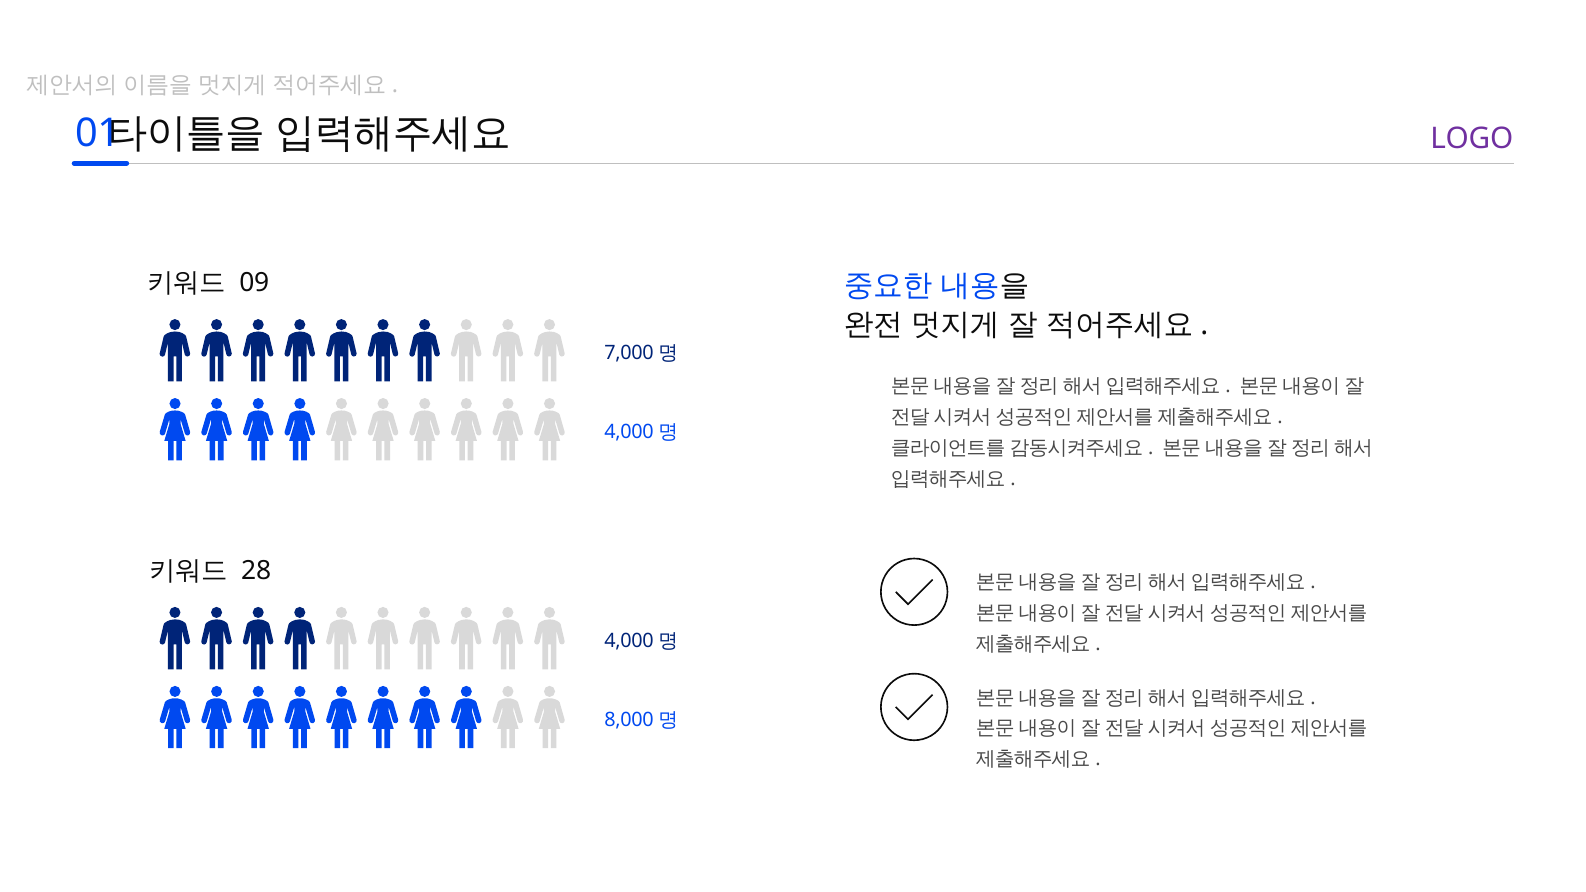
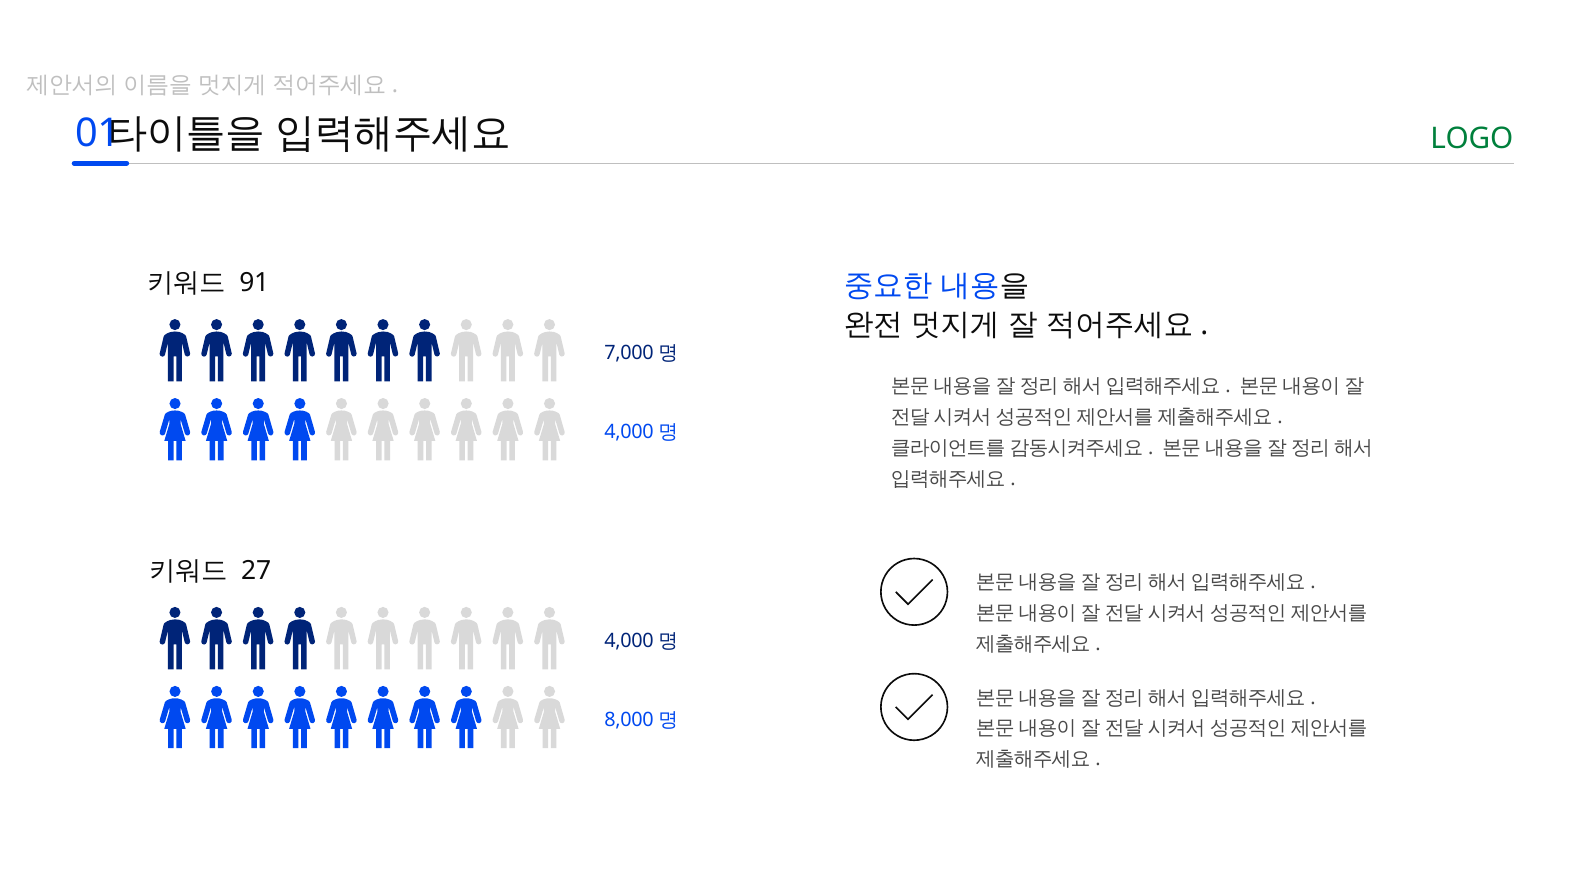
LOGO colour: purple -> green (1472, 139)
09: 09 -> 91 (254, 283)
28: 28 -> 27 (256, 571)
